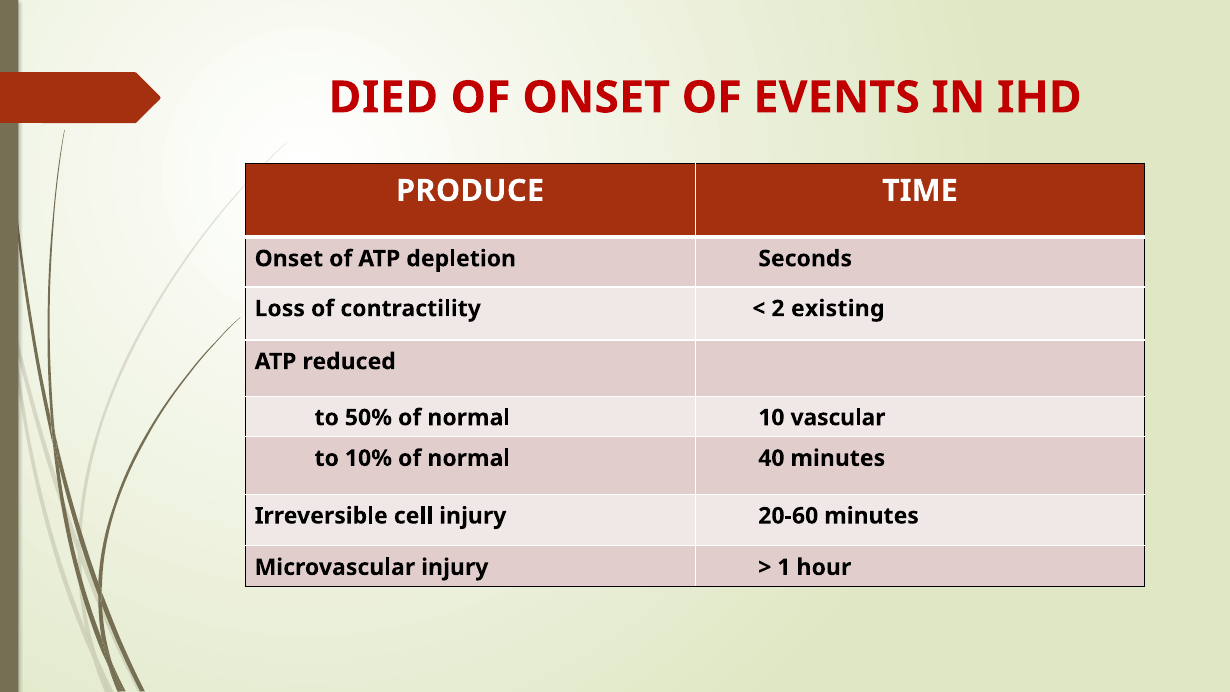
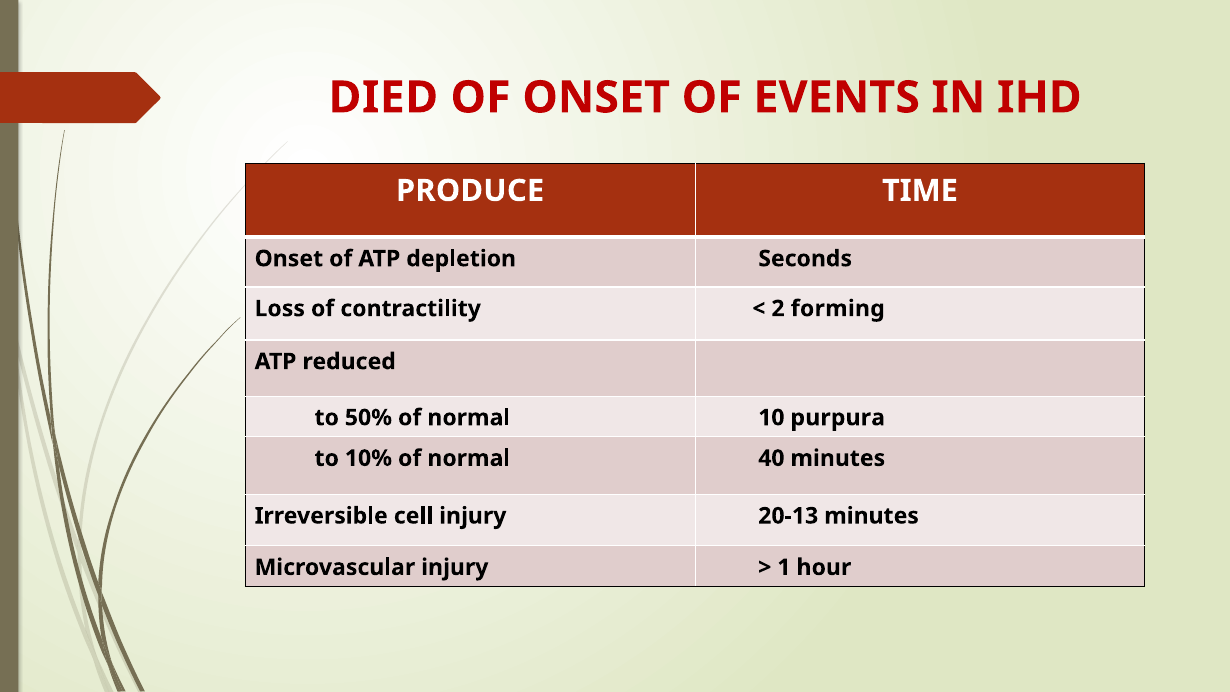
existing: existing -> forming (838, 309)
vascular: vascular -> purpura (838, 418)
20-60: 20-60 -> 20-13 (788, 516)
